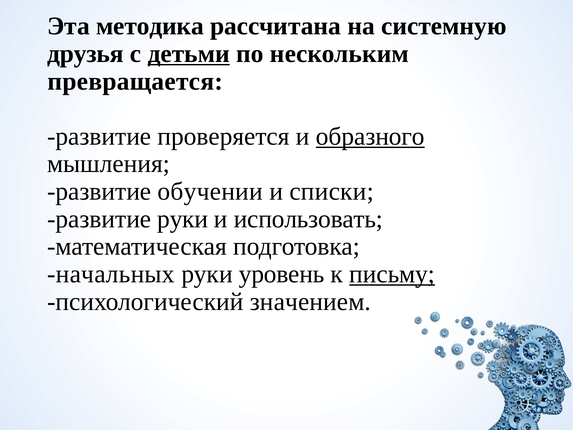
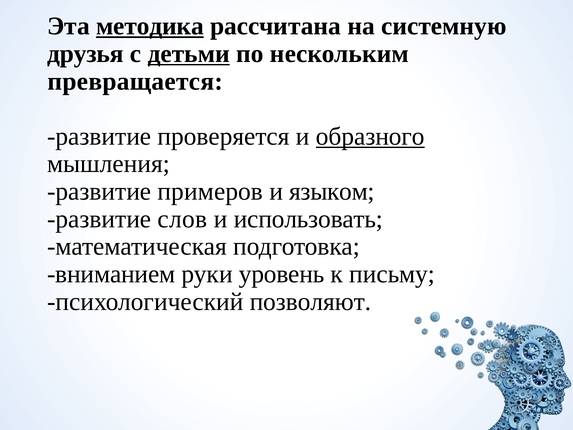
методика underline: none -> present (150, 26)
обучении: обучении -> примеров (210, 191)
списки: списки -> языком (332, 191)
развитие руки: руки -> слов (182, 219)
начальных: начальных -> вниманием (111, 274)
письму underline: present -> none (392, 274)
значением: значением -> позволяют (310, 301)
